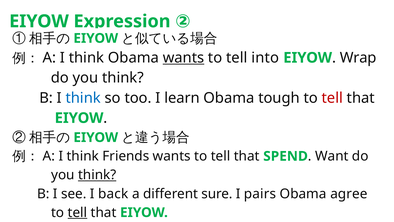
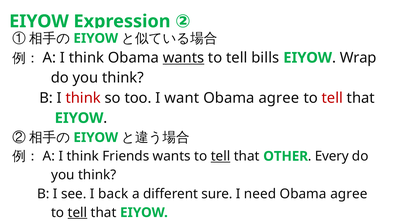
into: into -> bills (265, 58)
think colour: blue -> red (83, 98)
learn: learn -> want (182, 98)
tough: tough -> agree (279, 98)
tell underline: none -> present (221, 156)
SPEND: SPEND -> OTHER (286, 156)
Want: Want -> Every (332, 156)
think underline: present -> none (97, 175)
pairs: pairs -> need (260, 193)
